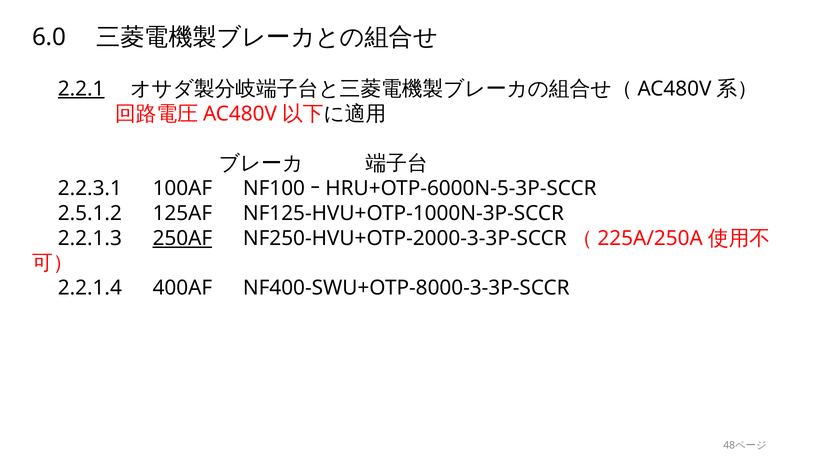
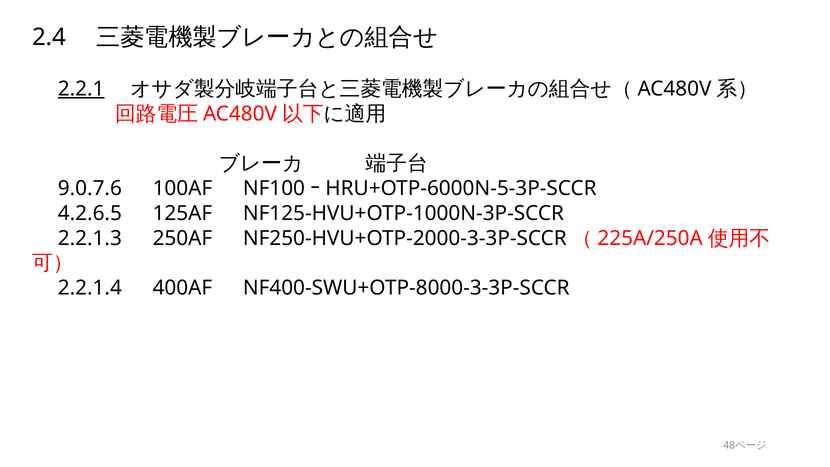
6.0: 6.0 -> 2.4 (49, 37)
2.2.3.1: 2.2.3.1 -> 9.0.7.6 (90, 188)
2.5.1.2: 2.5.1.2 -> 4.2.6.5 (90, 213)
250AF underline: present -> none (182, 238)
